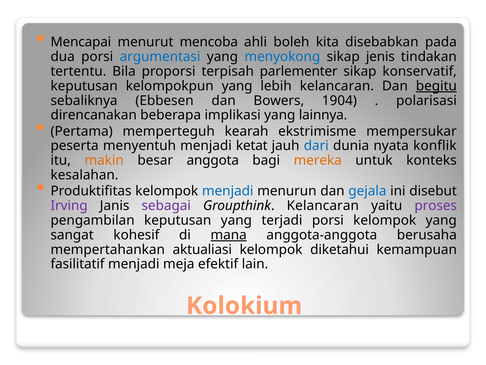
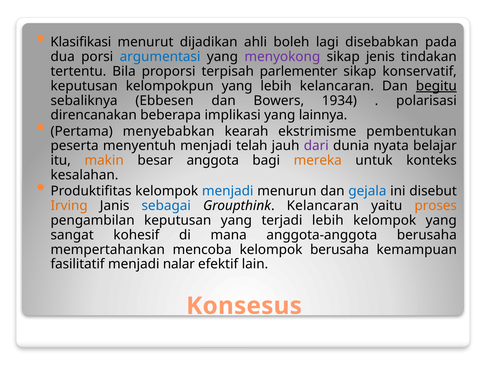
Mencapai: Mencapai -> Klasifikasi (81, 42)
mencoba: mencoba -> dijadikan (209, 42)
kita: kita -> lagi (327, 42)
menyokong colour: blue -> purple (282, 57)
1904: 1904 -> 1934 (339, 100)
memperteguh: memperteguh -> menyebabkan (169, 131)
mempersukar: mempersukar -> pembentukan (411, 131)
ketat: ketat -> telah (252, 146)
dari colour: blue -> purple (316, 146)
konflik: konflik -> belajar (435, 146)
Irving colour: purple -> orange (69, 205)
sebagai colour: purple -> blue (166, 205)
proses colour: purple -> orange (436, 205)
terjadi porsi: porsi -> lebih (328, 220)
mana underline: present -> none (229, 235)
aktualiasi: aktualiasi -> mencoba (202, 249)
kelompok diketahui: diketahui -> berusaha (340, 249)
meja: meja -> nalar (179, 264)
Kolokium: Kolokium -> Konsesus (244, 305)
